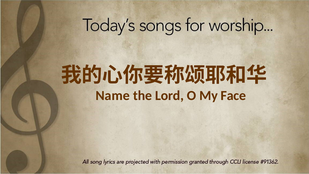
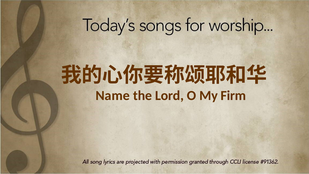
Face: Face -> Firm (233, 95)
